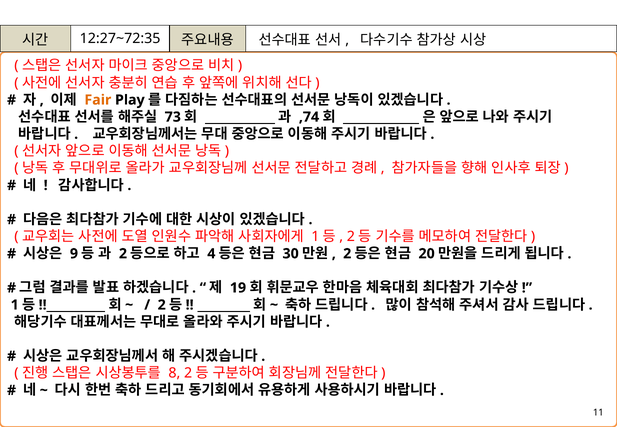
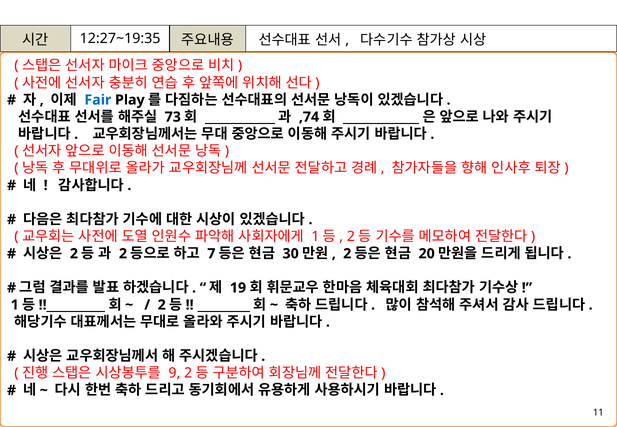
12:27~72:35: 12:27~72:35 -> 12:27~19:35 (120, 39)
Fair colour: orange -> blue (98, 100)
9: 9 -> 2 (74, 254)
4: 4 -> 7 (211, 254)
8: 8 -> 9 (174, 373)
